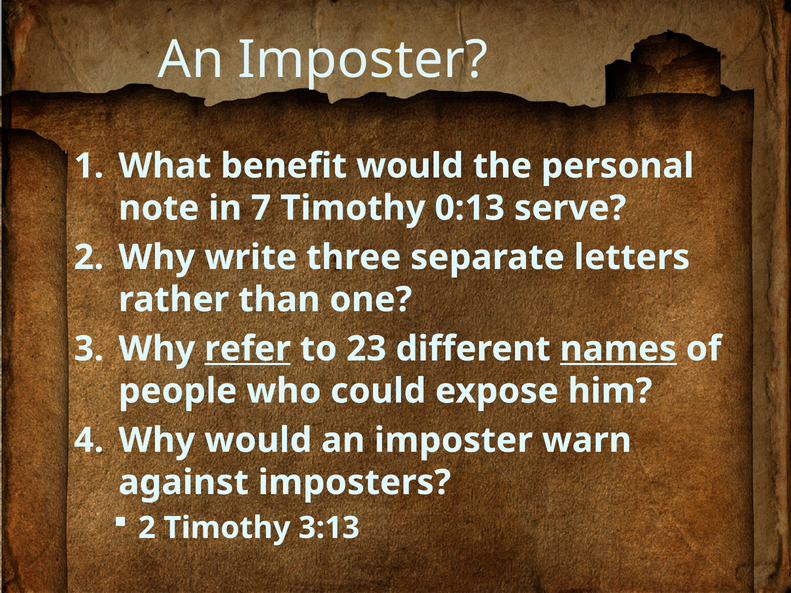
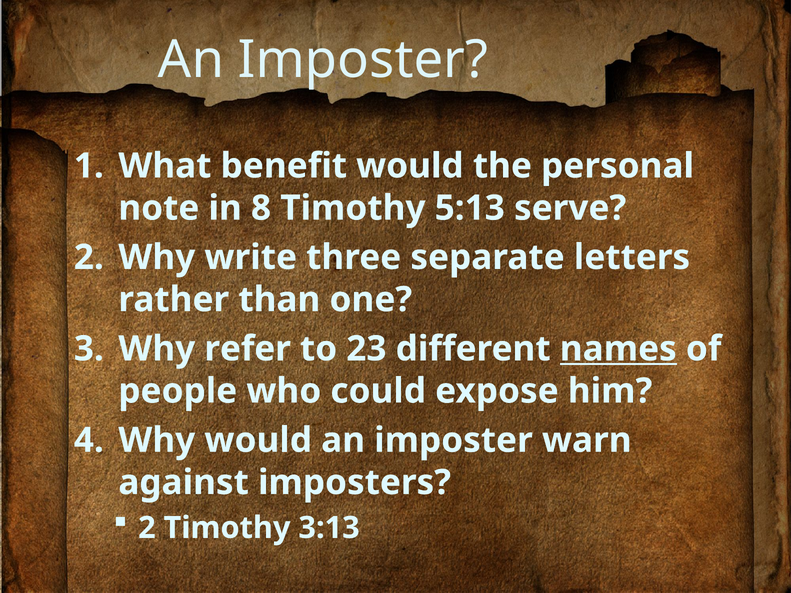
7: 7 -> 8 (261, 208)
0:13: 0:13 -> 5:13 (470, 208)
refer underline: present -> none (248, 349)
